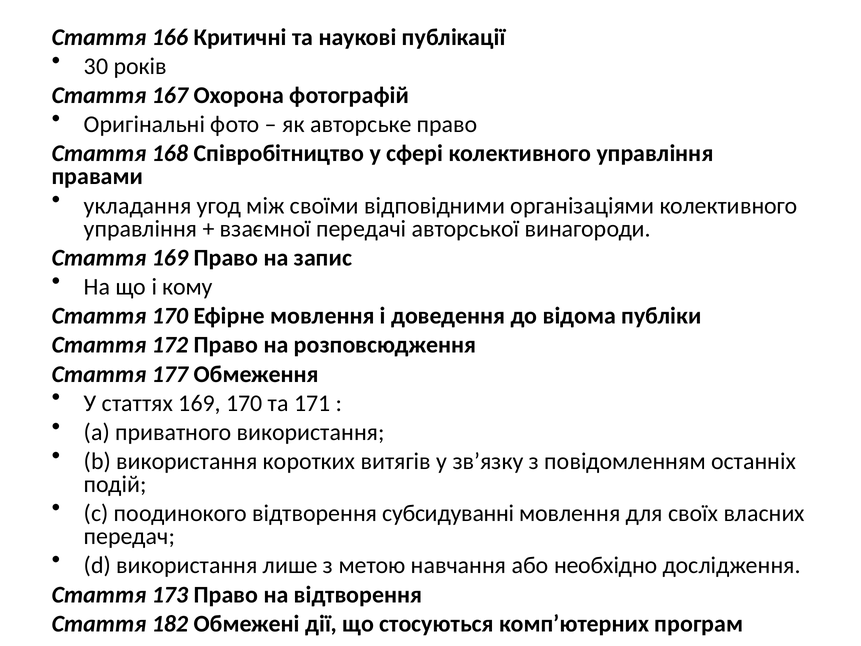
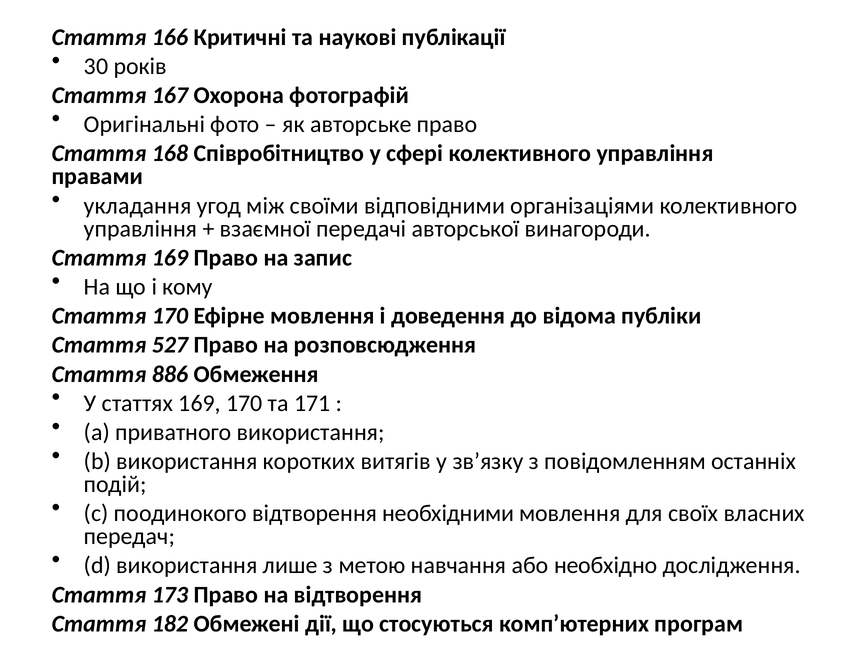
172: 172 -> 527 (170, 345)
177: 177 -> 886 (170, 374)
субсидуванні: субсидуванні -> необхідними (448, 513)
